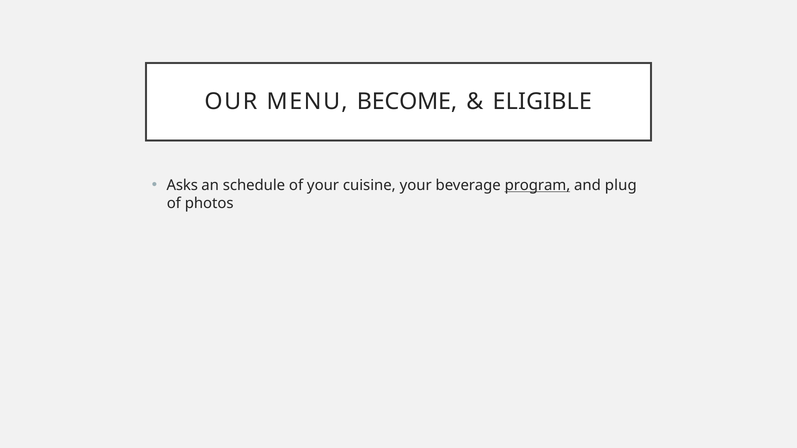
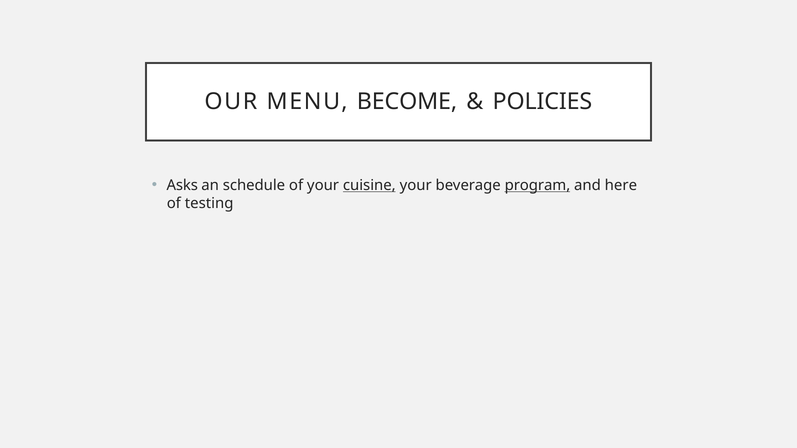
ELIGIBLE: ELIGIBLE -> POLICIES (542, 102)
cuisine underline: none -> present (369, 185)
plug: plug -> here (621, 185)
photos: photos -> testing (209, 203)
